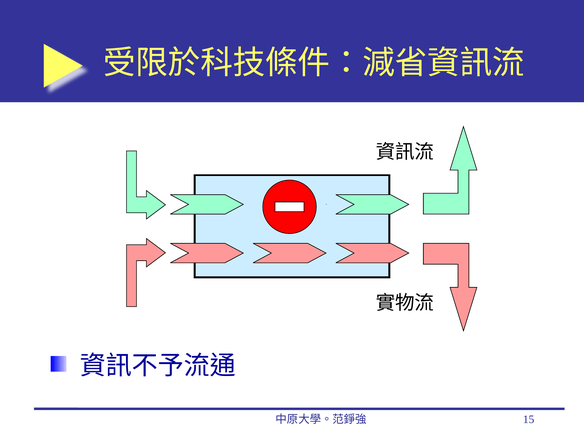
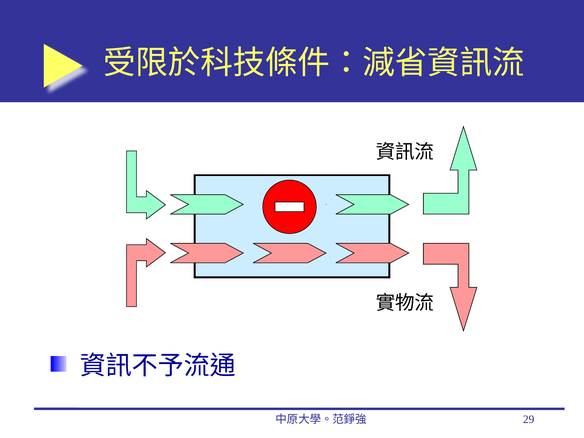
15: 15 -> 29 (529, 419)
